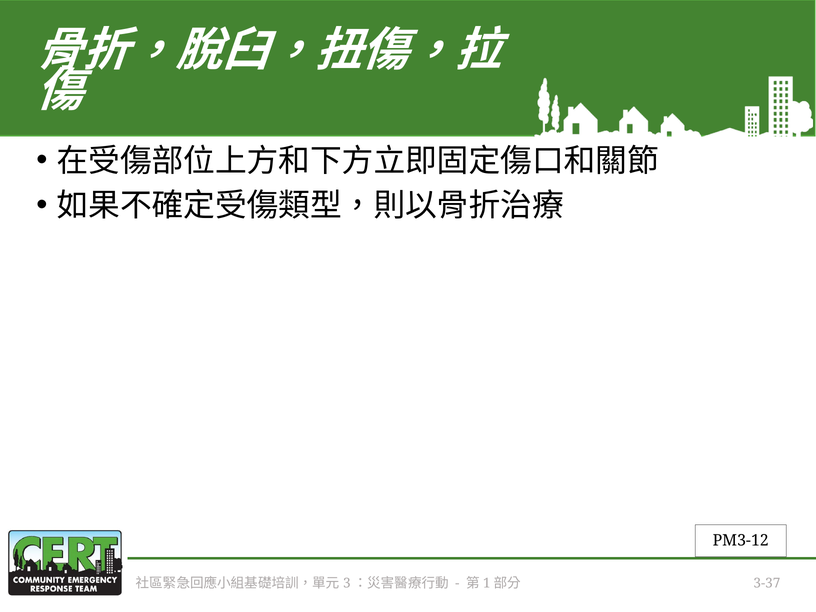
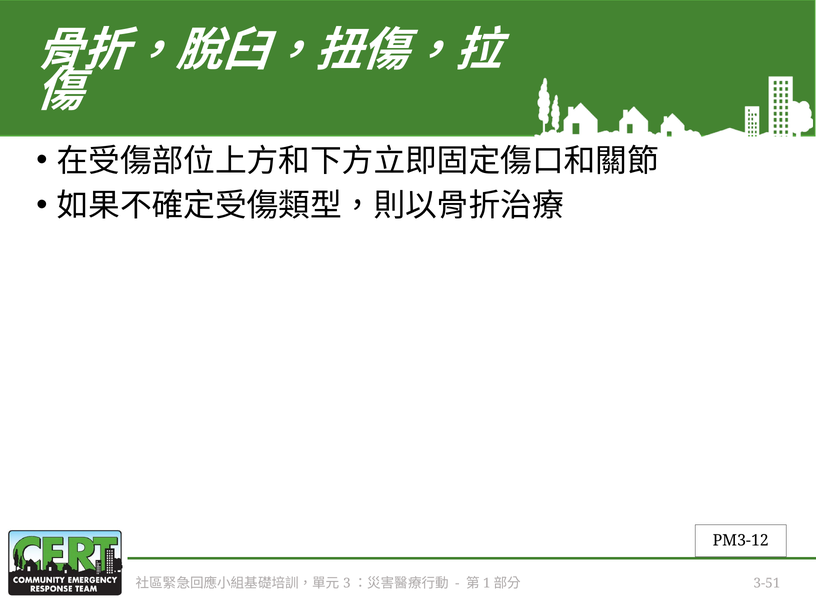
3-37: 3-37 -> 3-51 (767, 583)
